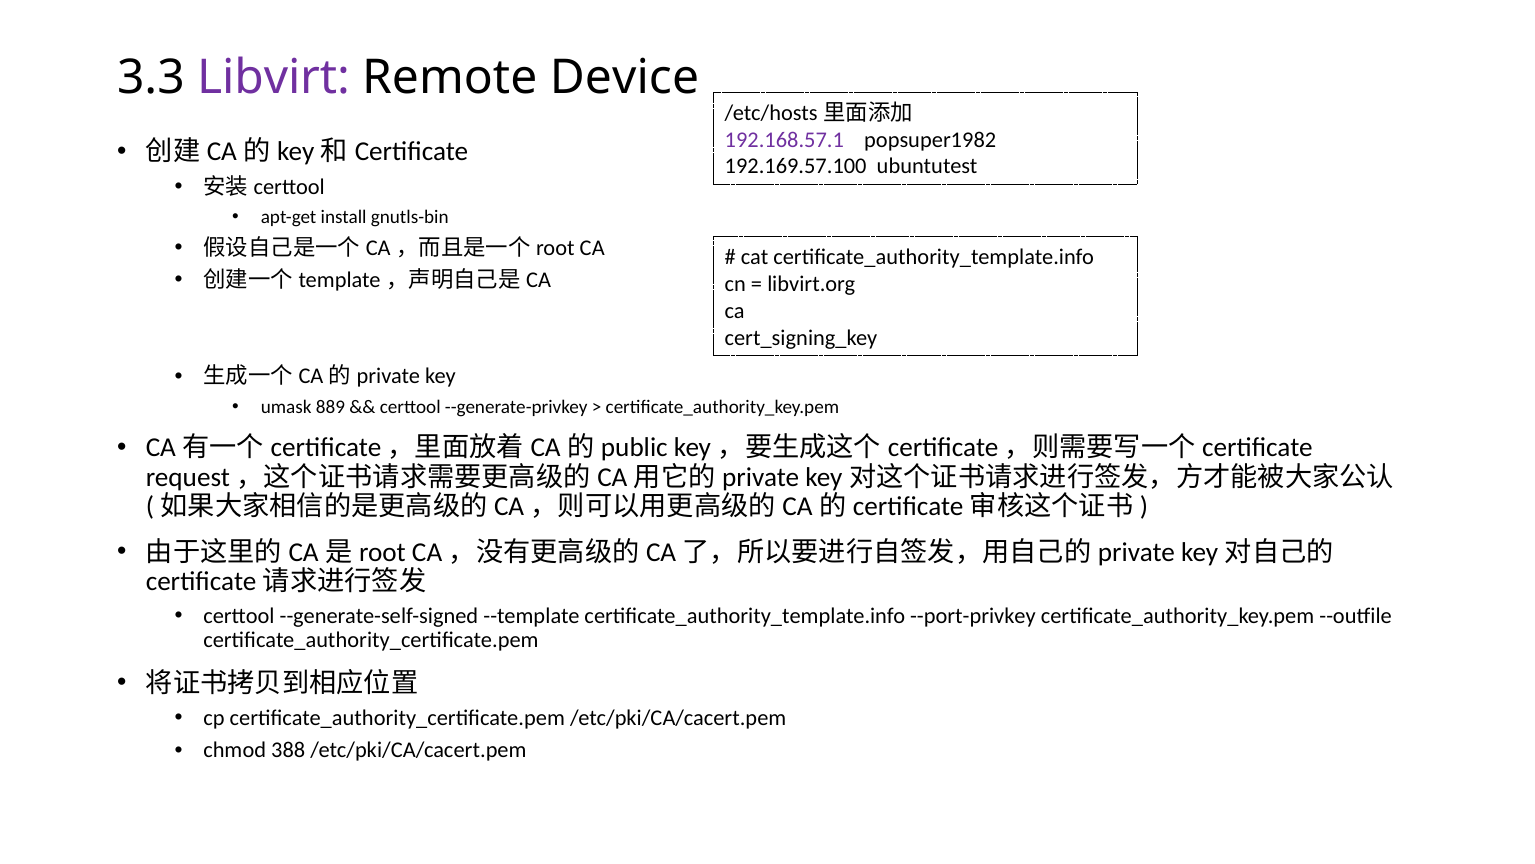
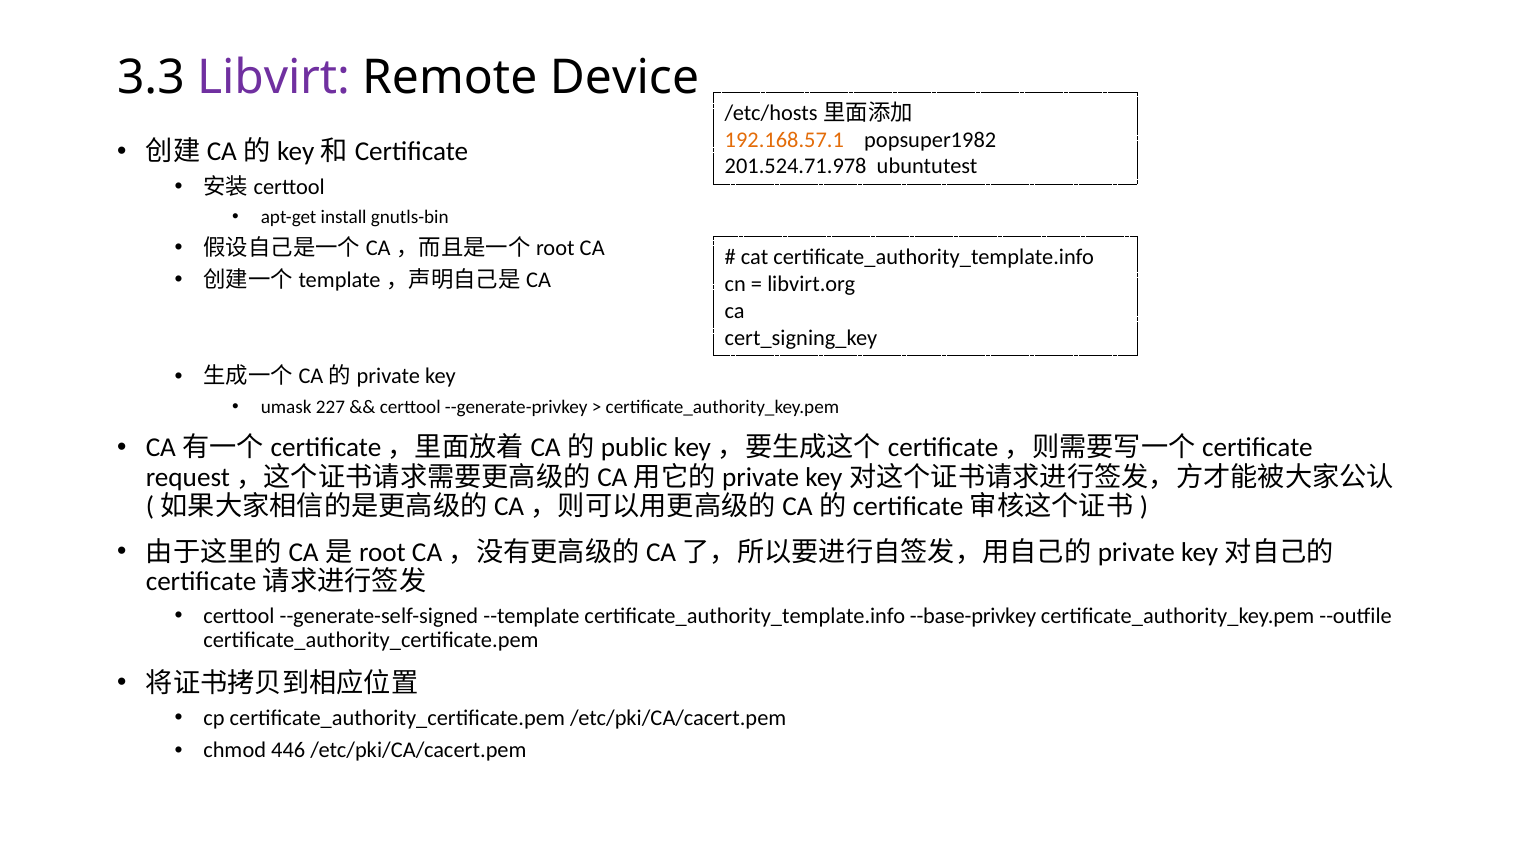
192.168.57.1 colour: purple -> orange (784, 140)
192.169.57.100: 192.169.57.100 -> 201.524.71.978 (796, 166)
889: 889 -> 227 (330, 407)
--port-privkey: --port-privkey -> --base-privkey (973, 616)
388: 388 -> 446 (288, 750)
